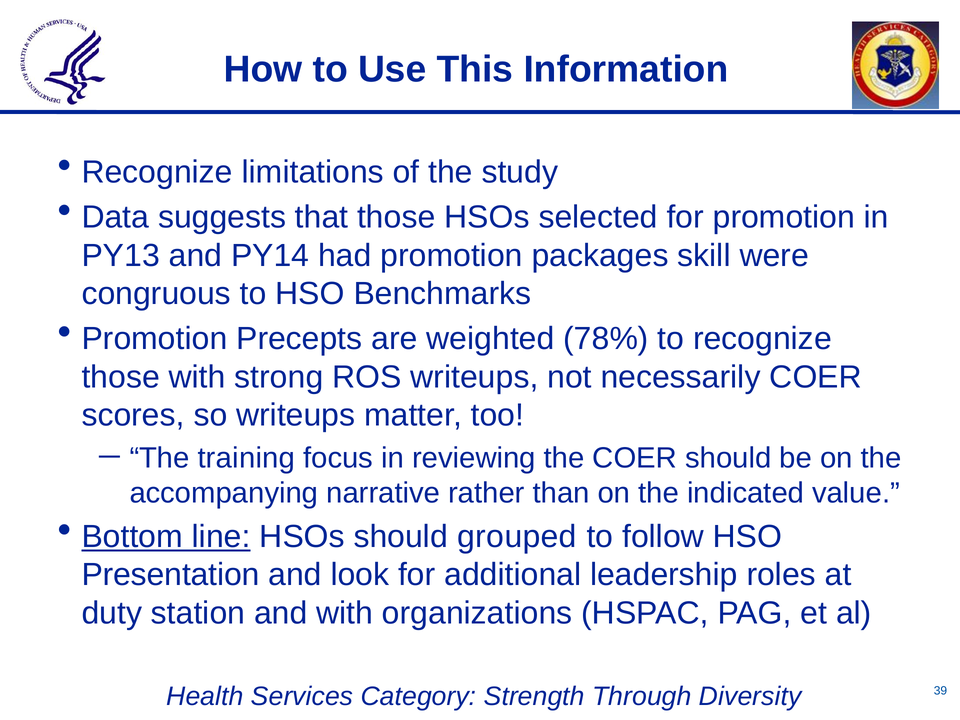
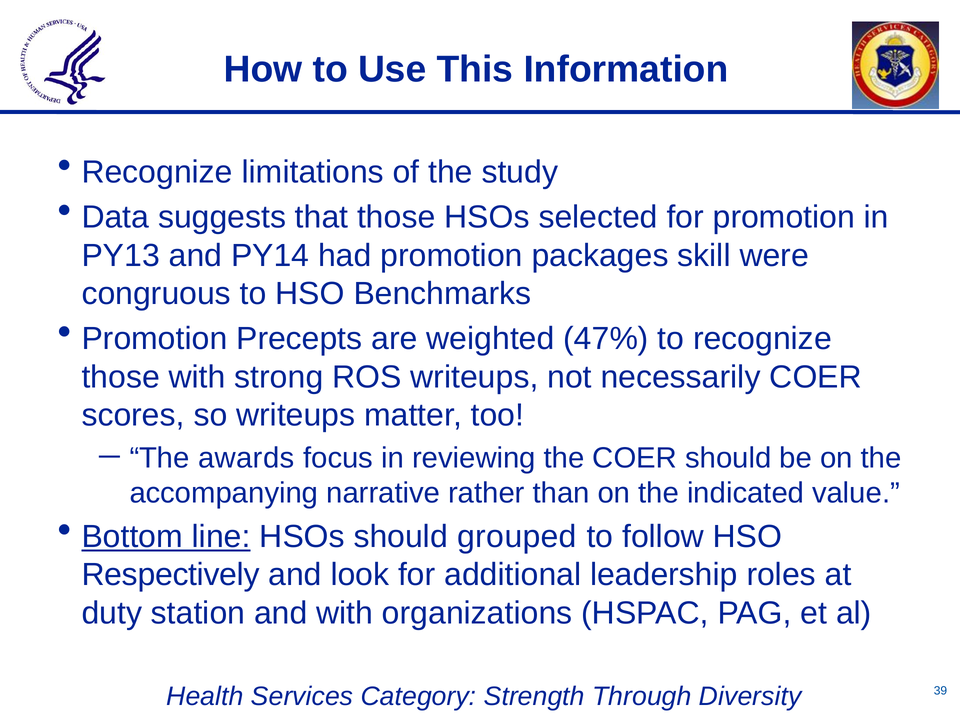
78%: 78% -> 47% (606, 339)
training: training -> awards (246, 458)
Presentation: Presentation -> Respectively (171, 575)
